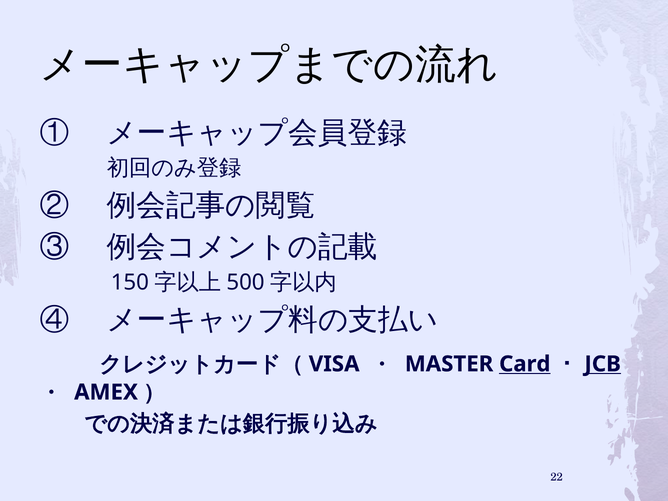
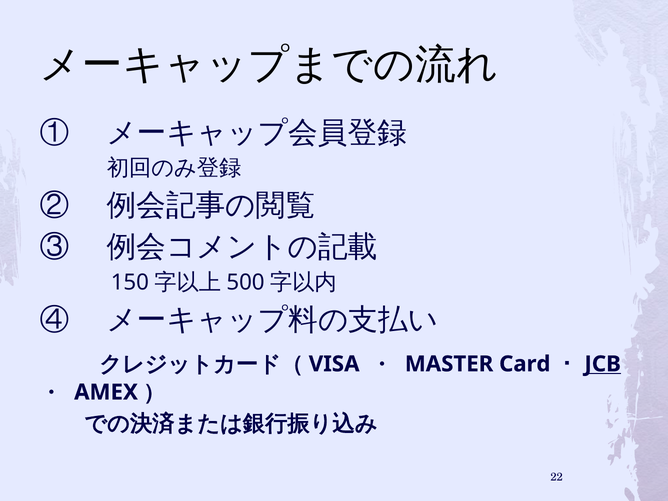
Card underline: present -> none (525, 364)
